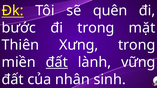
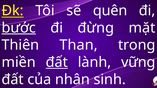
bước underline: none -> present (19, 28)
đi trọng: trọng -> đừng (96, 28)
Xưng: Xưng -> Than (79, 45)
